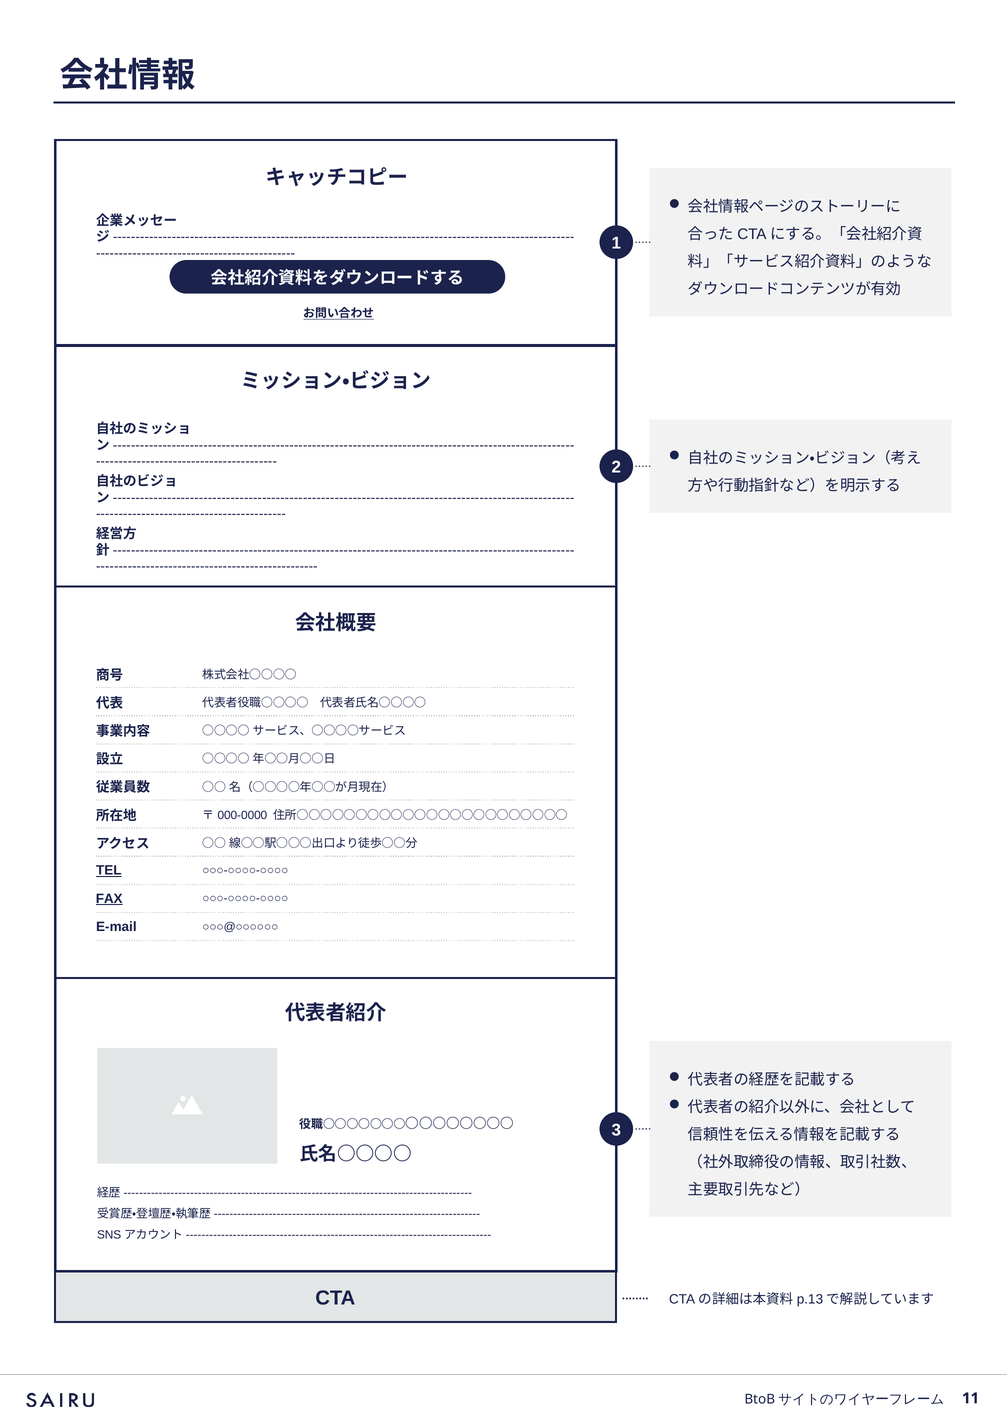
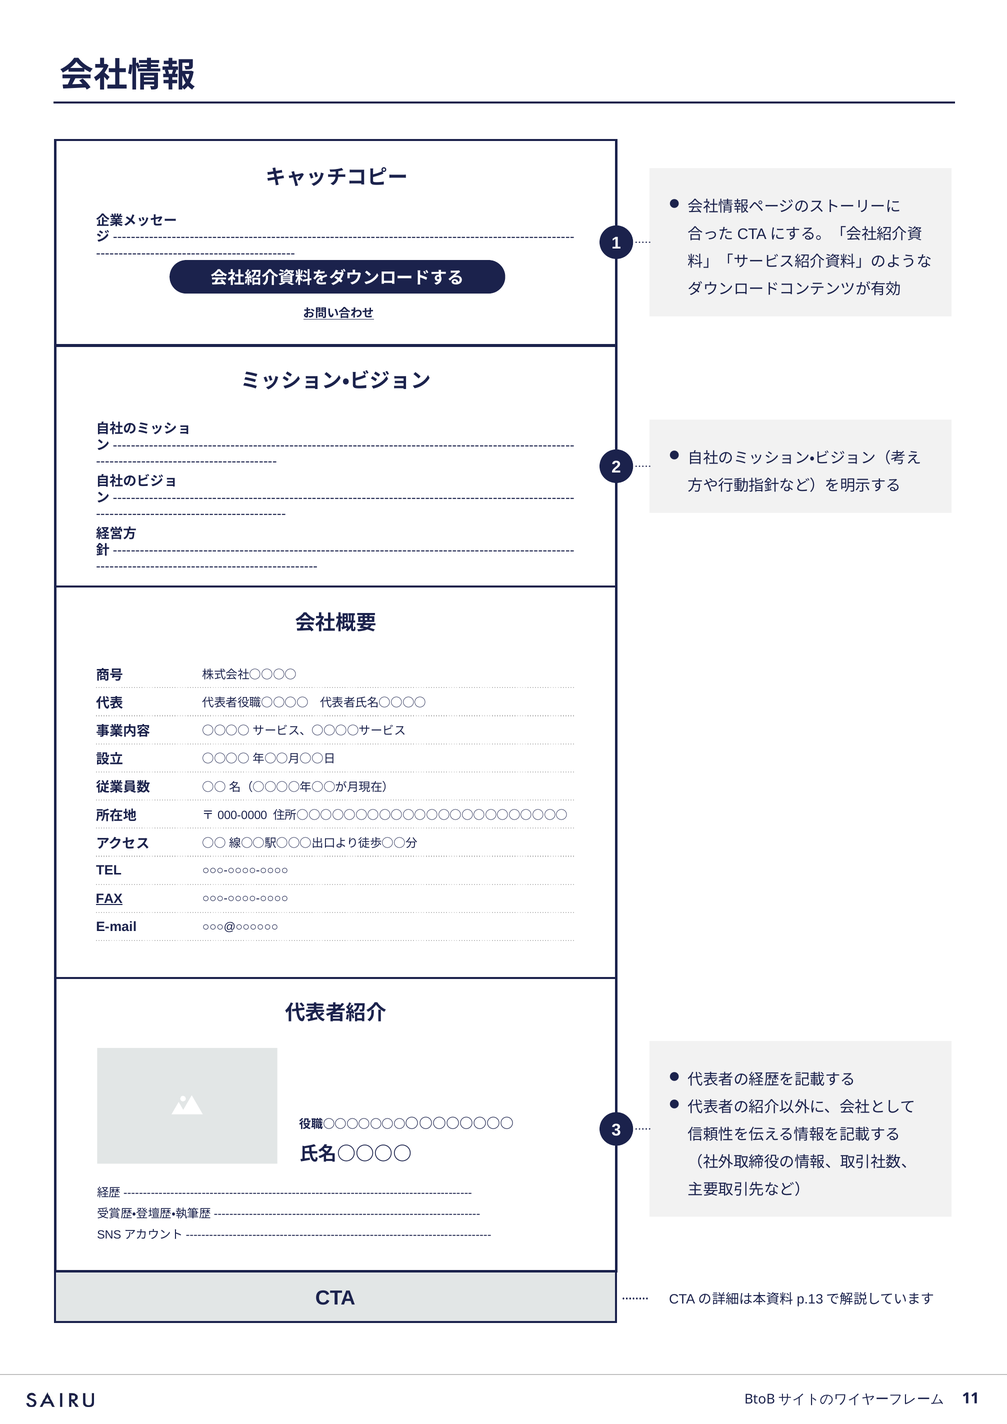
TEL underline: present -> none (109, 871)
